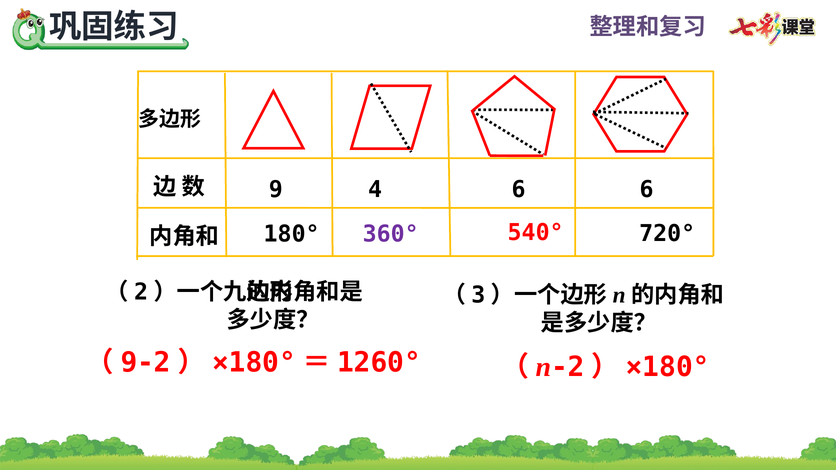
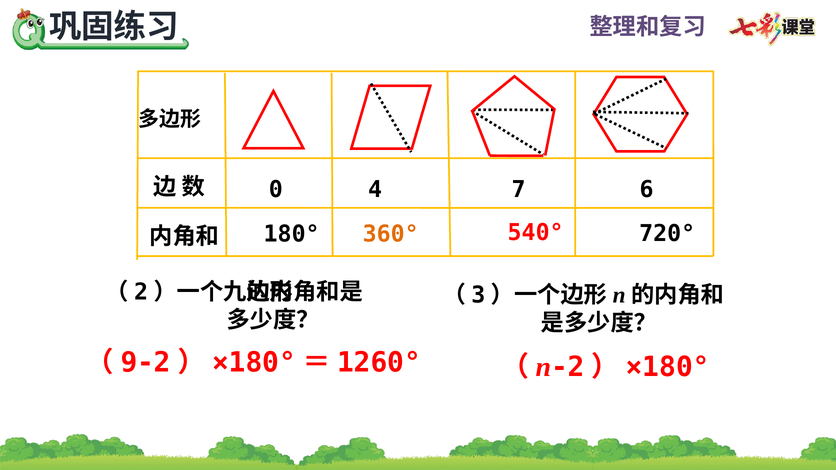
9: 9 -> 0 (276, 190)
4 6: 6 -> 7 (519, 190)
360° colour: purple -> orange (391, 234)
